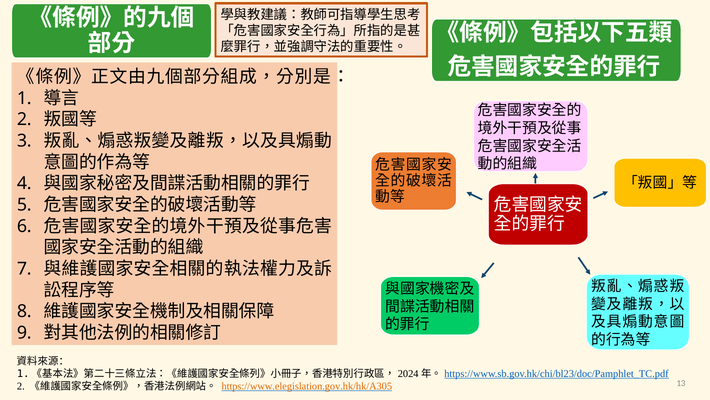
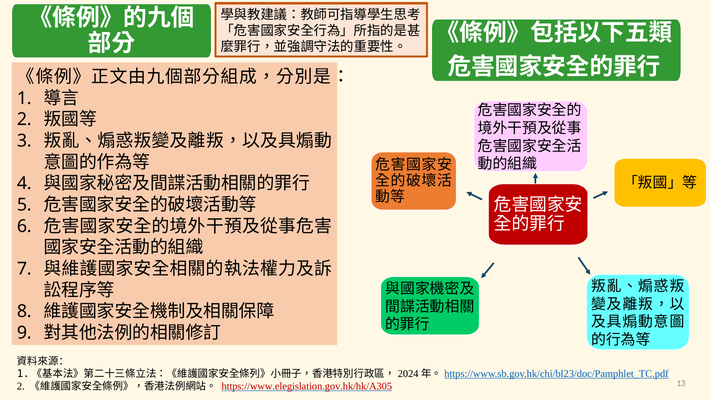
https://www.elegislation.gov.hk/hk/A305 colour: orange -> red (307, 386)
